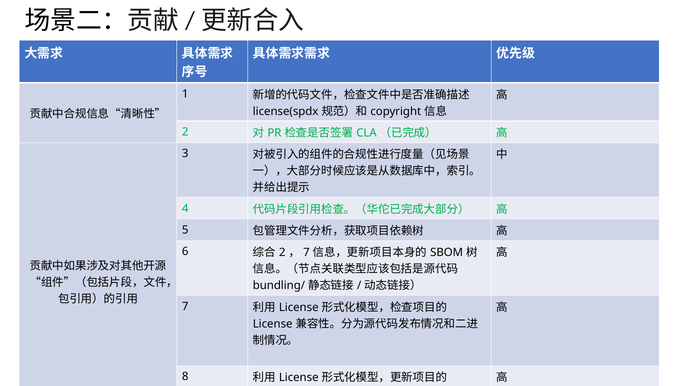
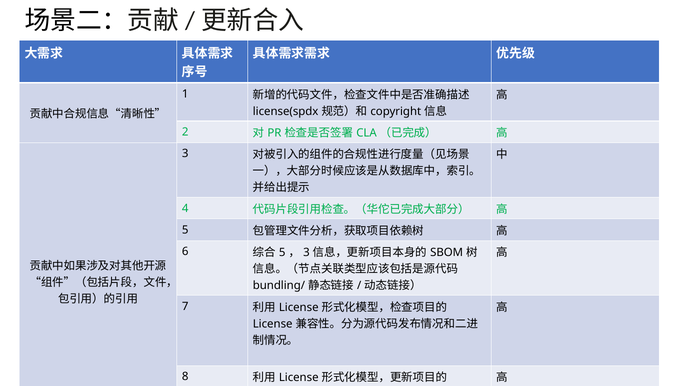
2: 2 -> 5 (282, 252)
7: 7 -> 3 (306, 252)
